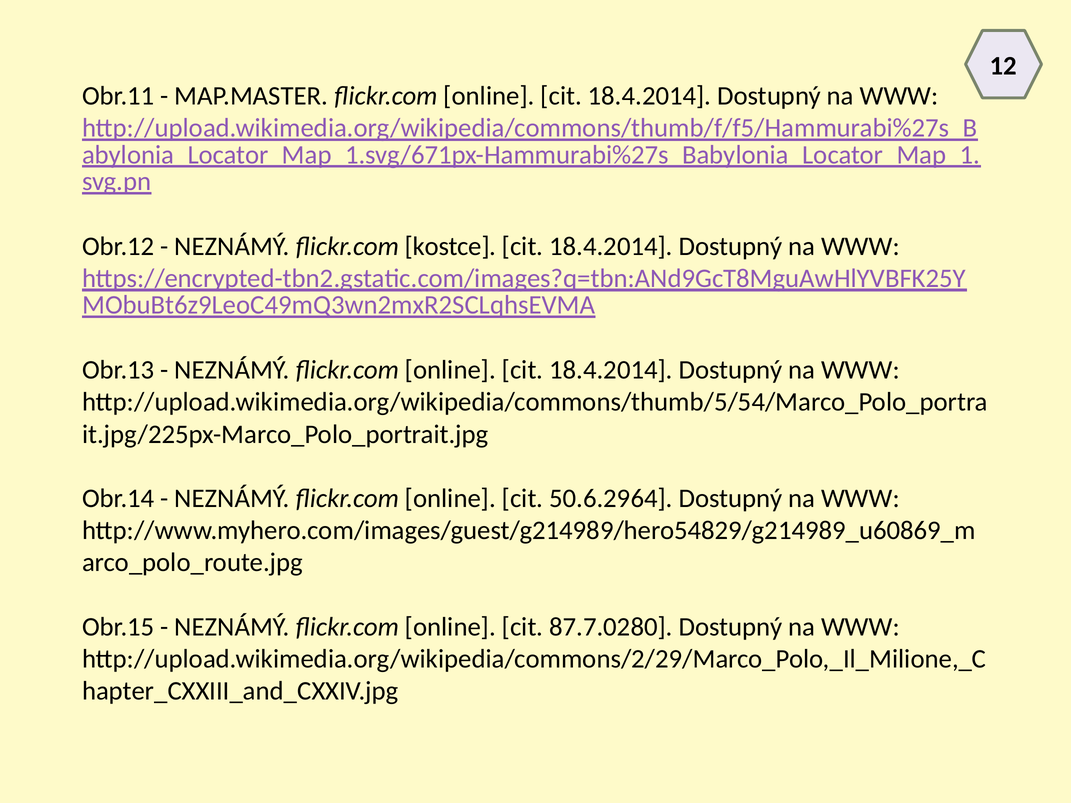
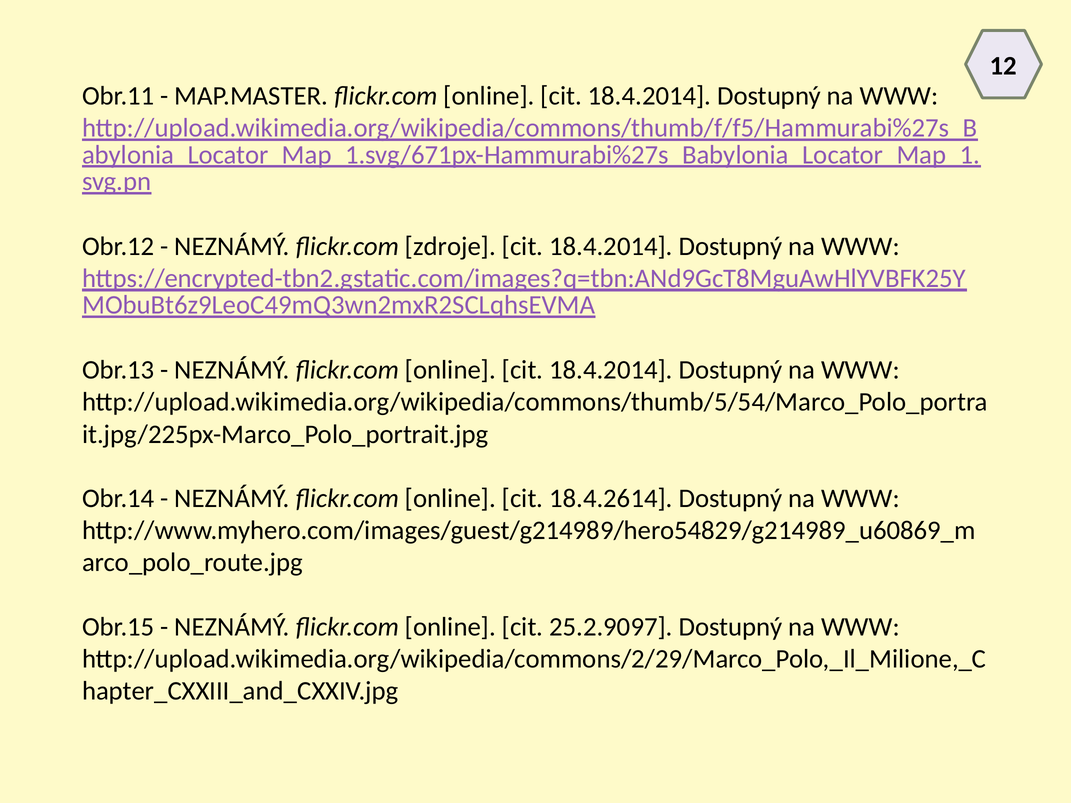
kostce: kostce -> zdroje (450, 246)
50.6.2964: 50.6.2964 -> 18.4.2614 (611, 499)
87.7.0280: 87.7.0280 -> 25.2.9097 (611, 627)
